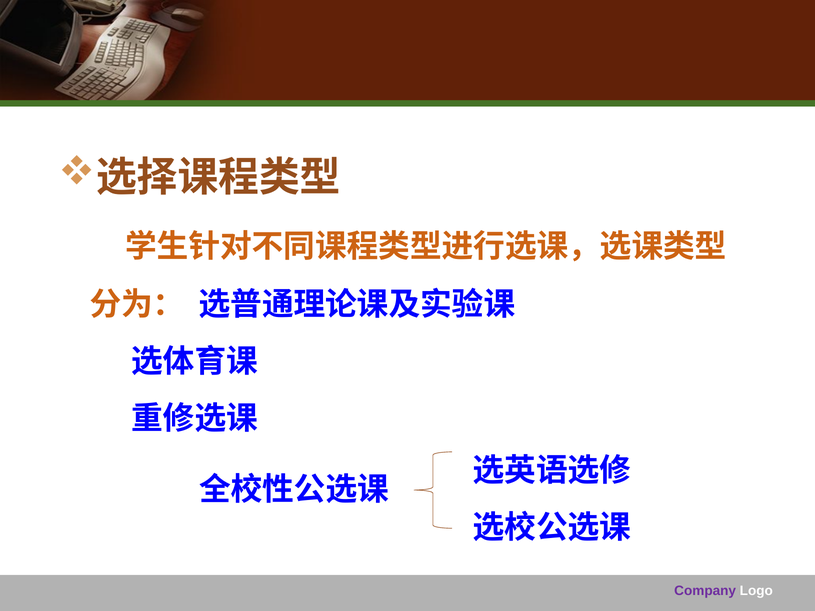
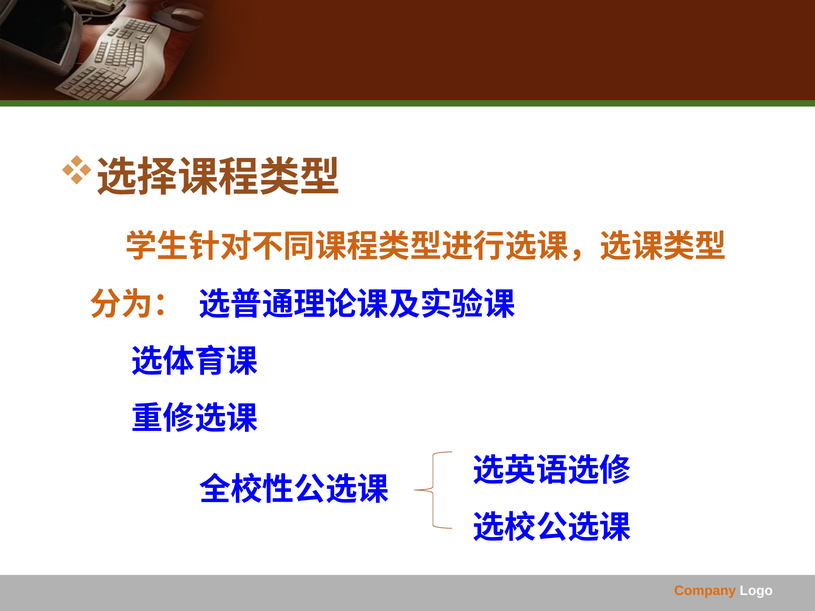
Company colour: purple -> orange (705, 591)
